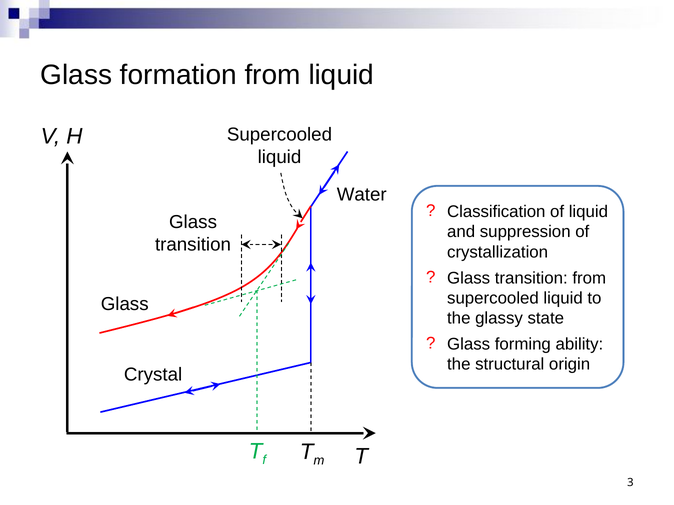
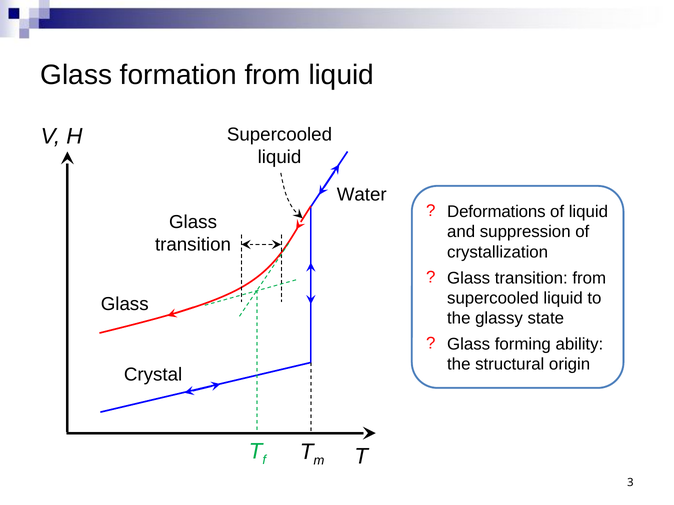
Classification: Classification -> Deformations (496, 212)
